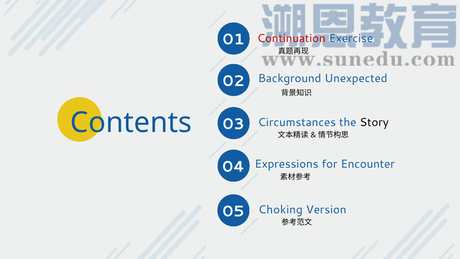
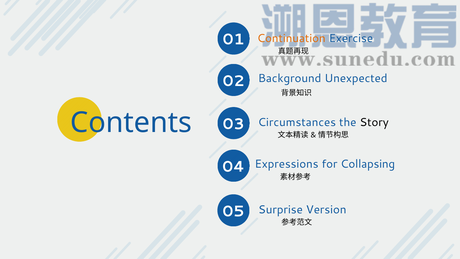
Continuation colour: red -> orange (291, 38)
Encounter: Encounter -> Collapsing (368, 164)
Choking: Choking -> Surprise (280, 209)
